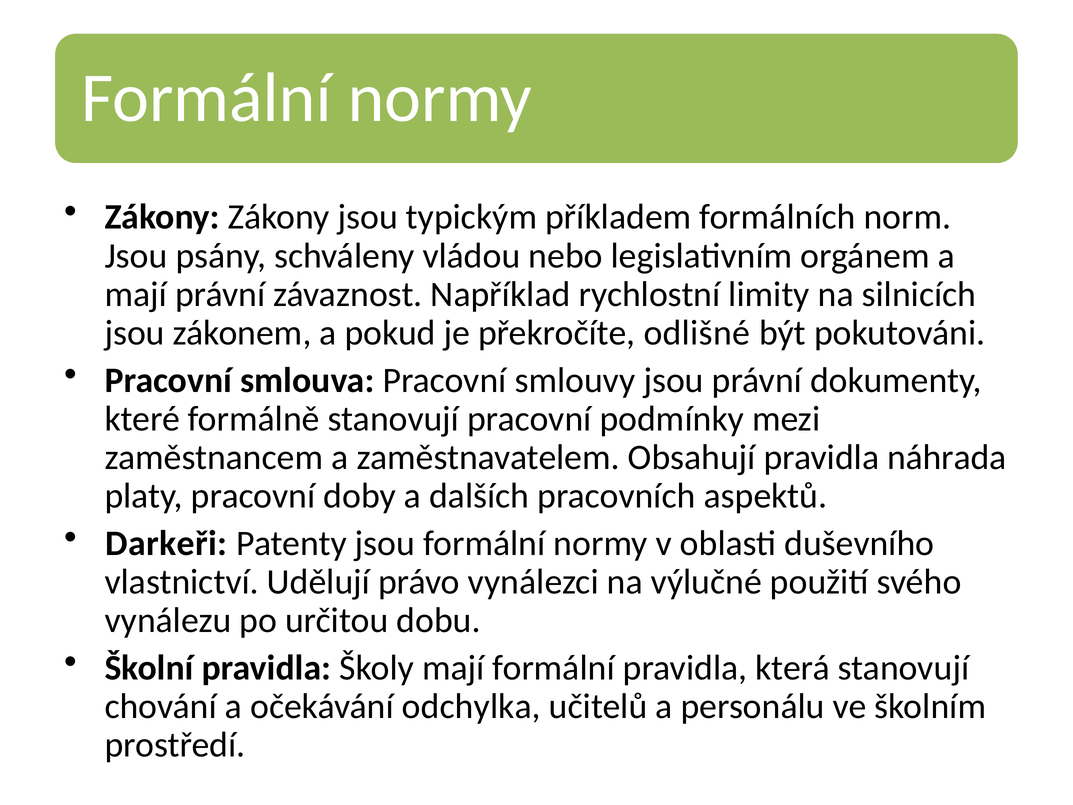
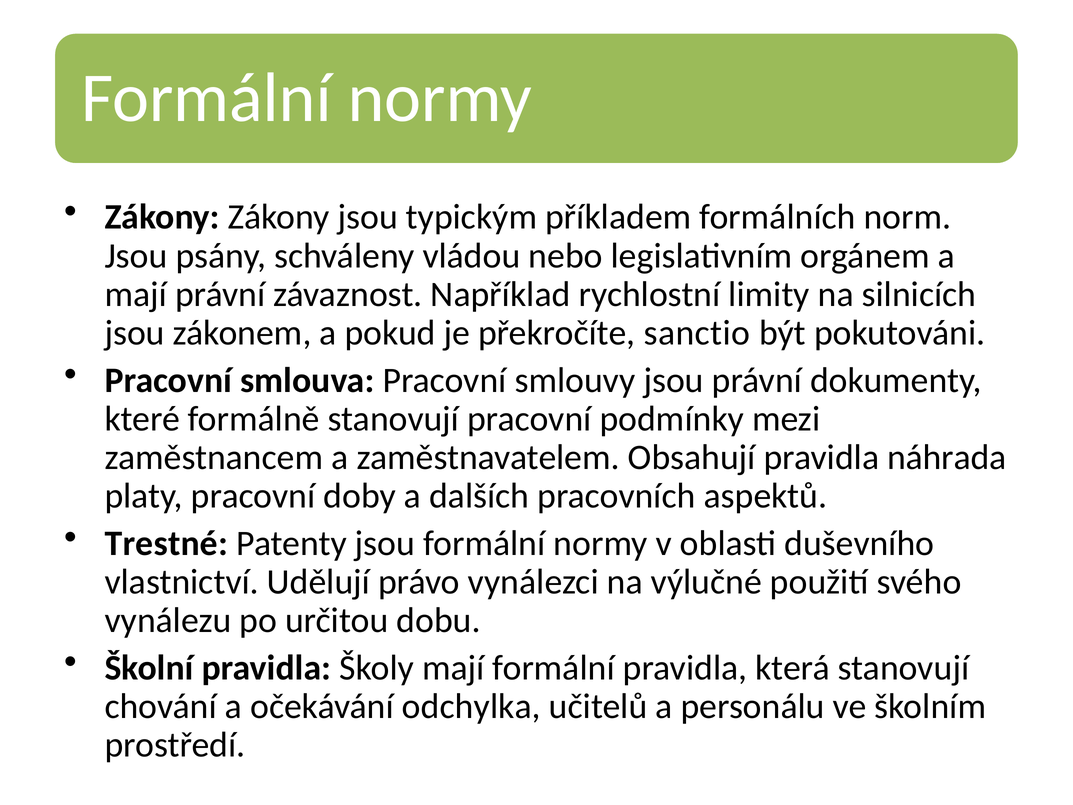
odlišné: odlišné -> sanctio (697, 333)
Darkeři: Darkeři -> Trestné (166, 543)
